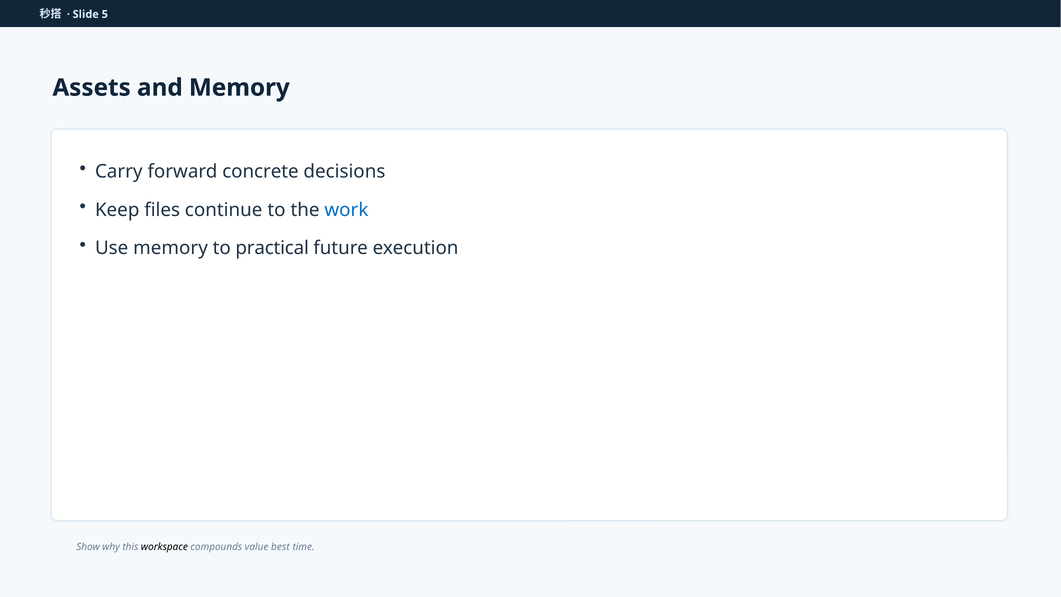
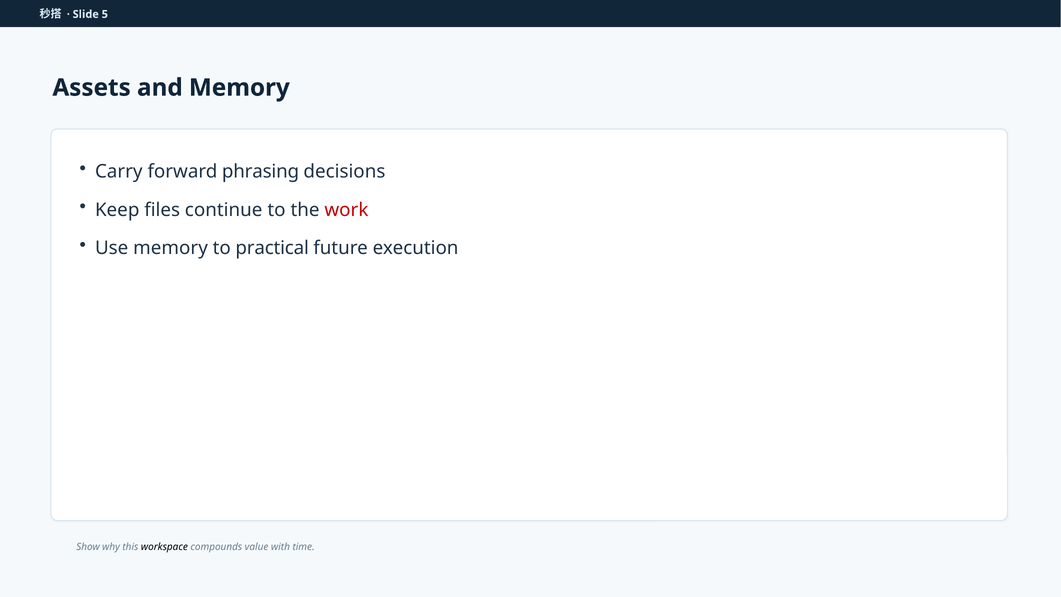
concrete: concrete -> phrasing (261, 172)
work colour: blue -> red (346, 210)
best: best -> with (280, 547)
